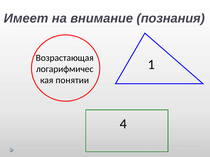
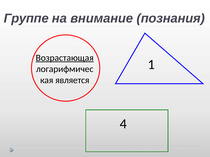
Имеет: Имеет -> Группе (26, 18)
Возрастающая underline: none -> present (65, 58)
понятии: понятии -> является (72, 80)
